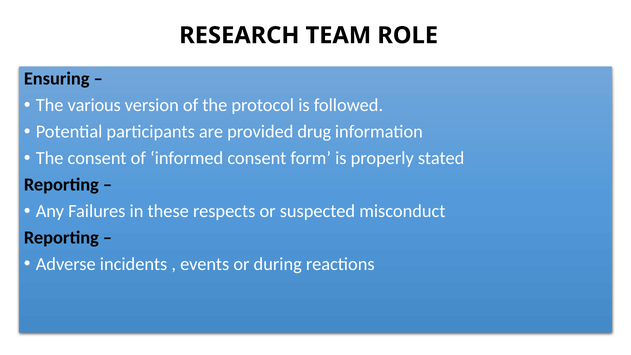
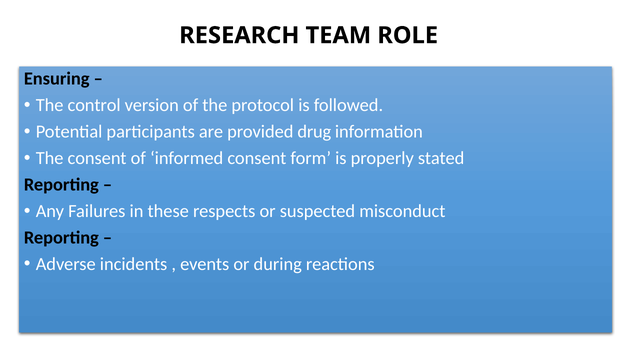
various: various -> control (94, 105)
